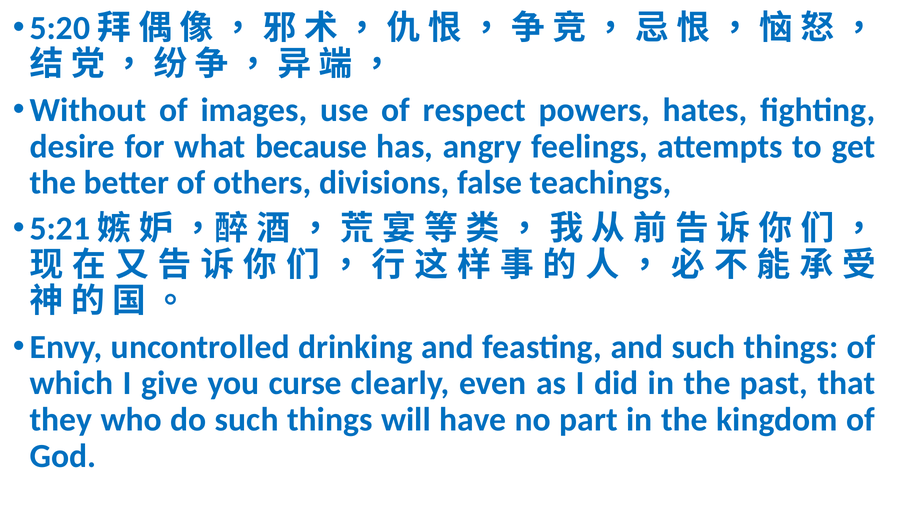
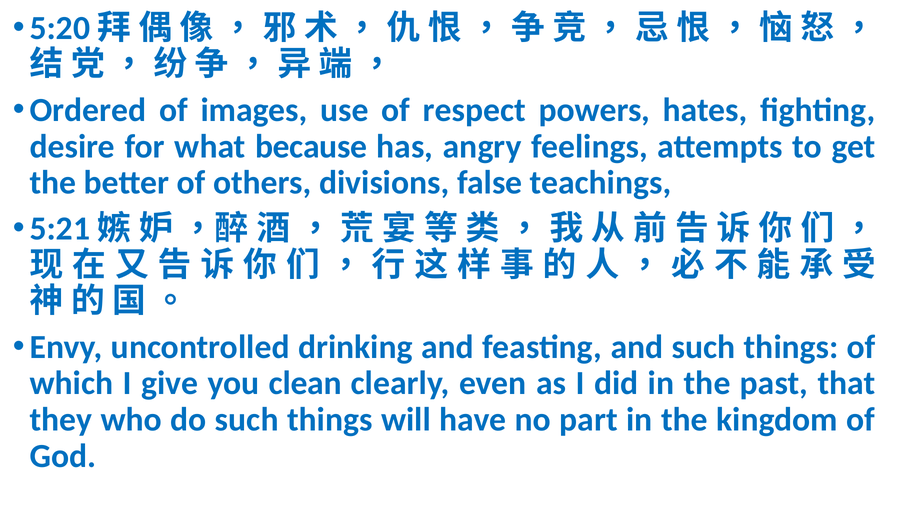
Without: Without -> Ordered (88, 110)
curse: curse -> clean (305, 383)
